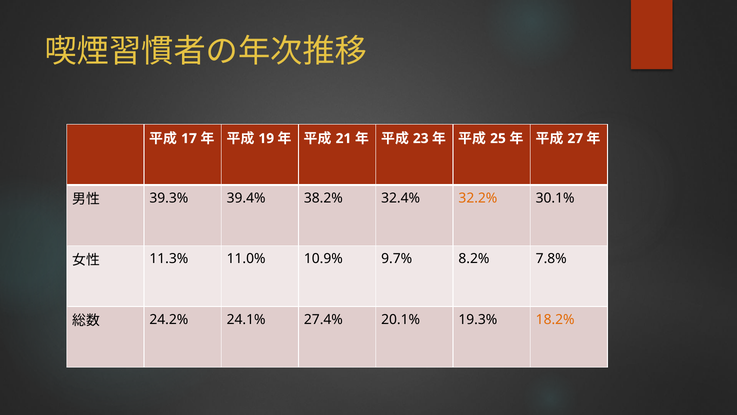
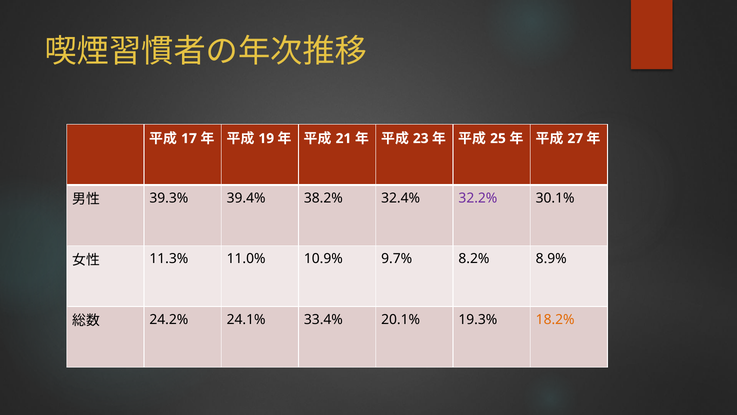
32.2% colour: orange -> purple (478, 198)
7.8%: 7.8% -> 8.9% (551, 258)
27.4%: 27.4% -> 33.4% (323, 319)
